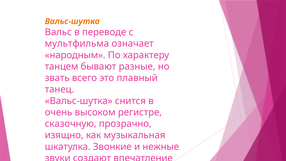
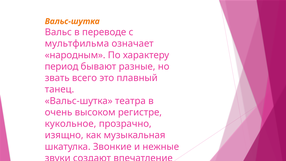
танцем: танцем -> период (62, 66)
снится: снится -> театра (130, 101)
сказочную: сказочную -> кукольное (71, 124)
